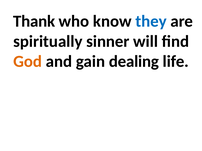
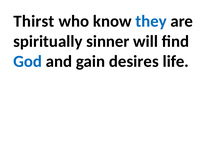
Thank: Thank -> Thirst (34, 21)
God colour: orange -> blue (28, 62)
dealing: dealing -> desires (134, 62)
